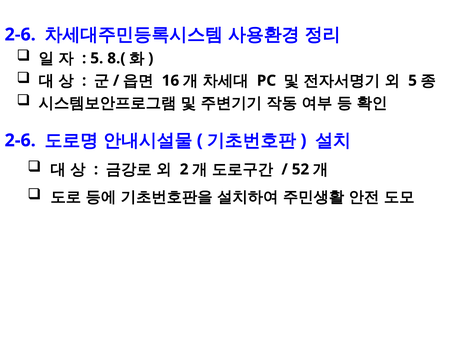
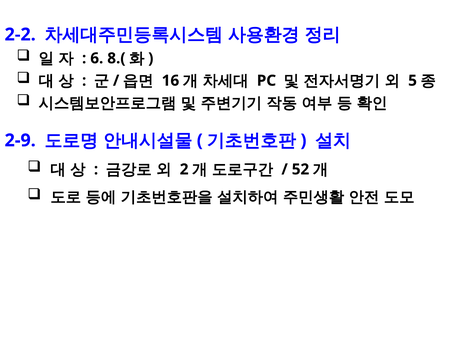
2-6: 2-6 -> 2-2 (20, 34)
5: 5 -> 6 (97, 58)
2-6: 2-6 -> 2-9 (20, 140)
